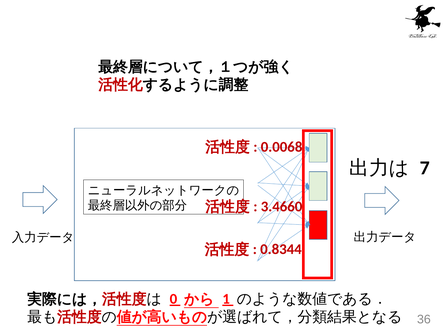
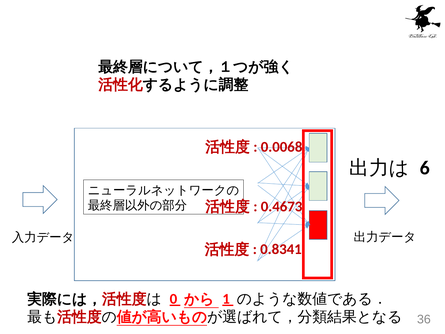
7: 7 -> 6 (425, 168)
3.4660: 3.4660 -> 0.4673 (282, 206)
0.8344: 0.8344 -> 0.8341 (281, 249)
